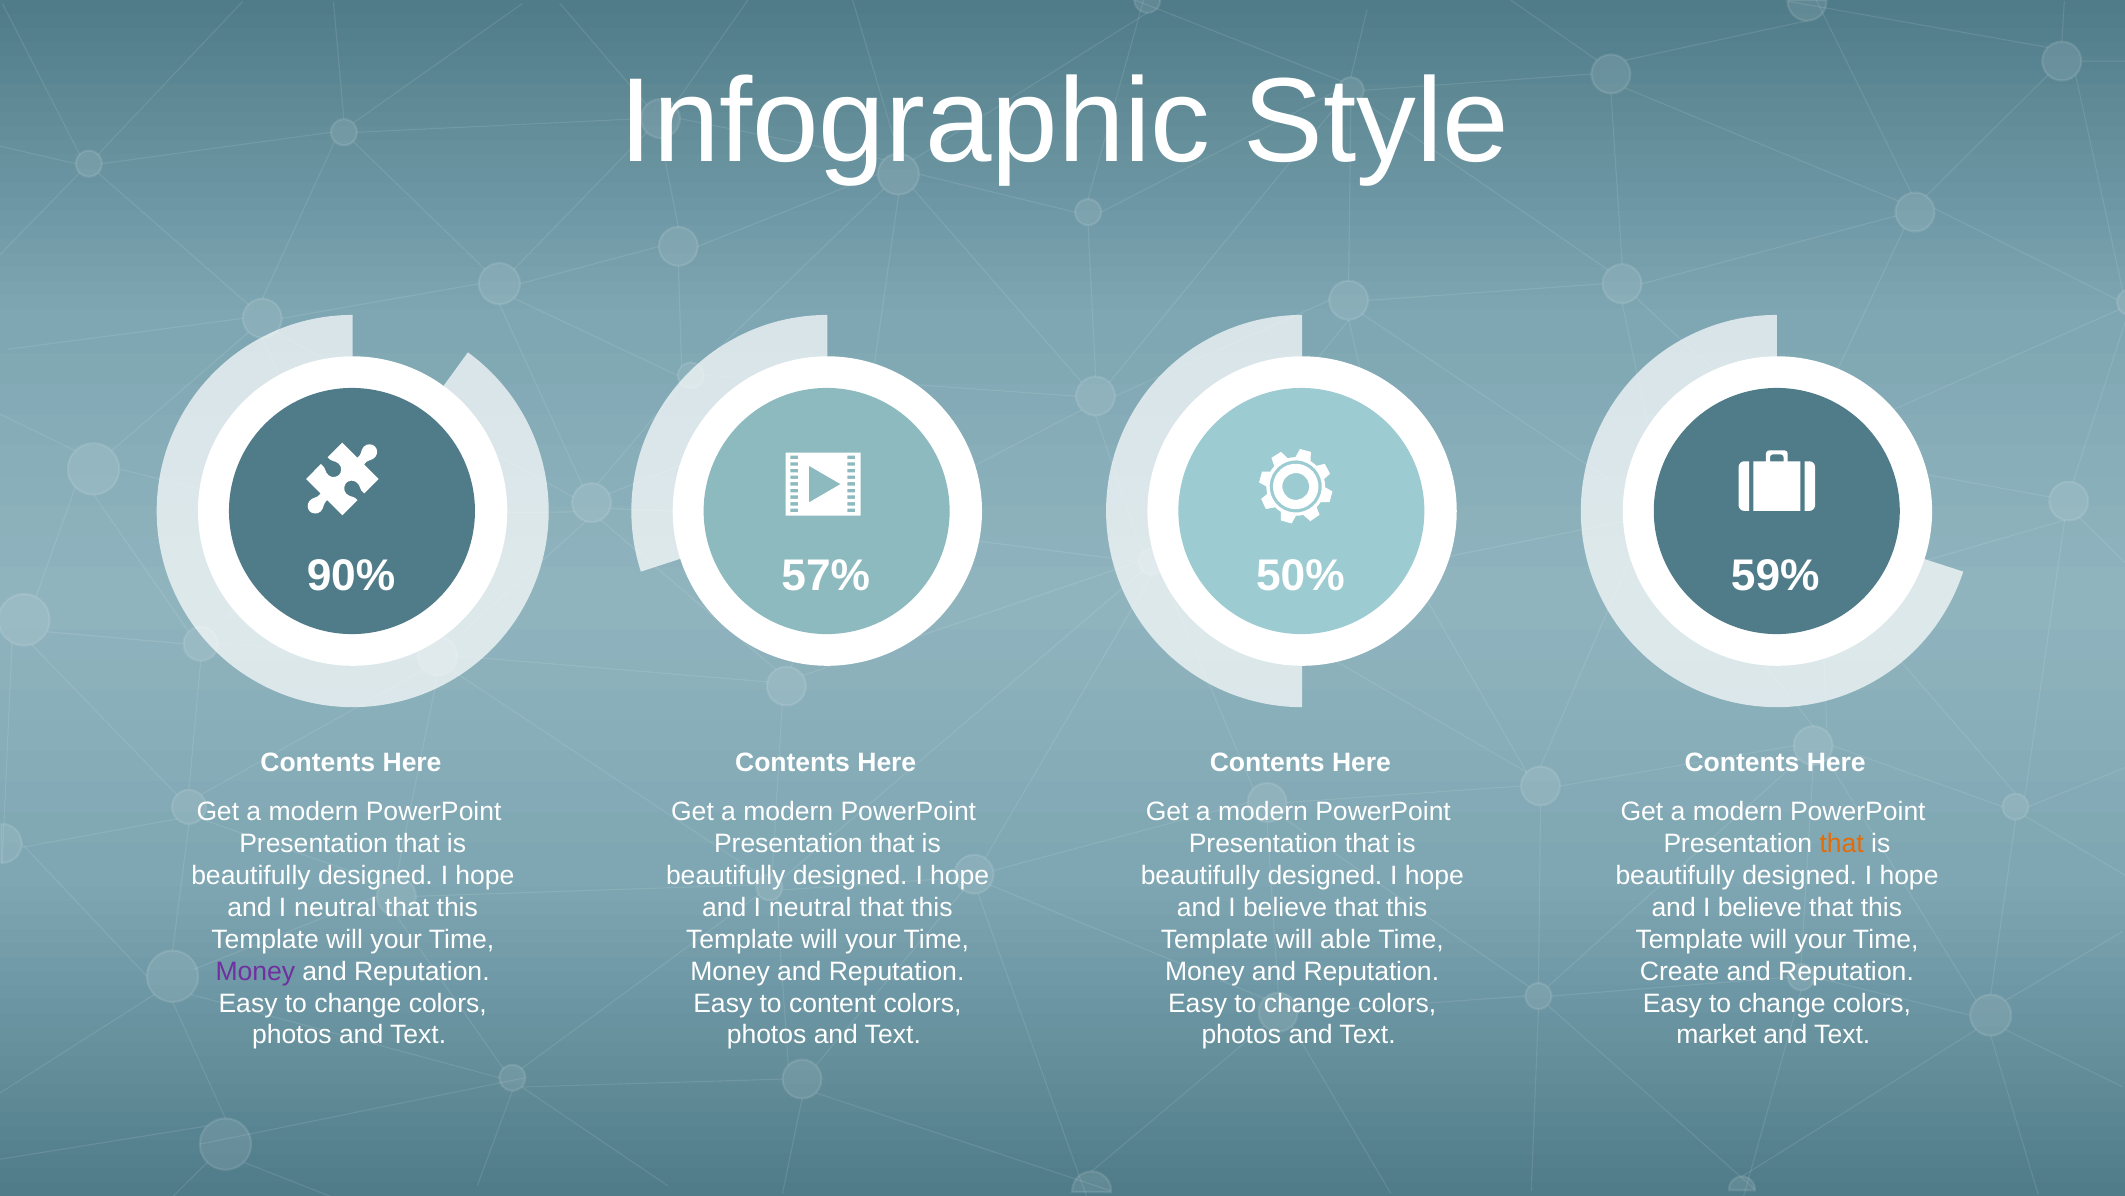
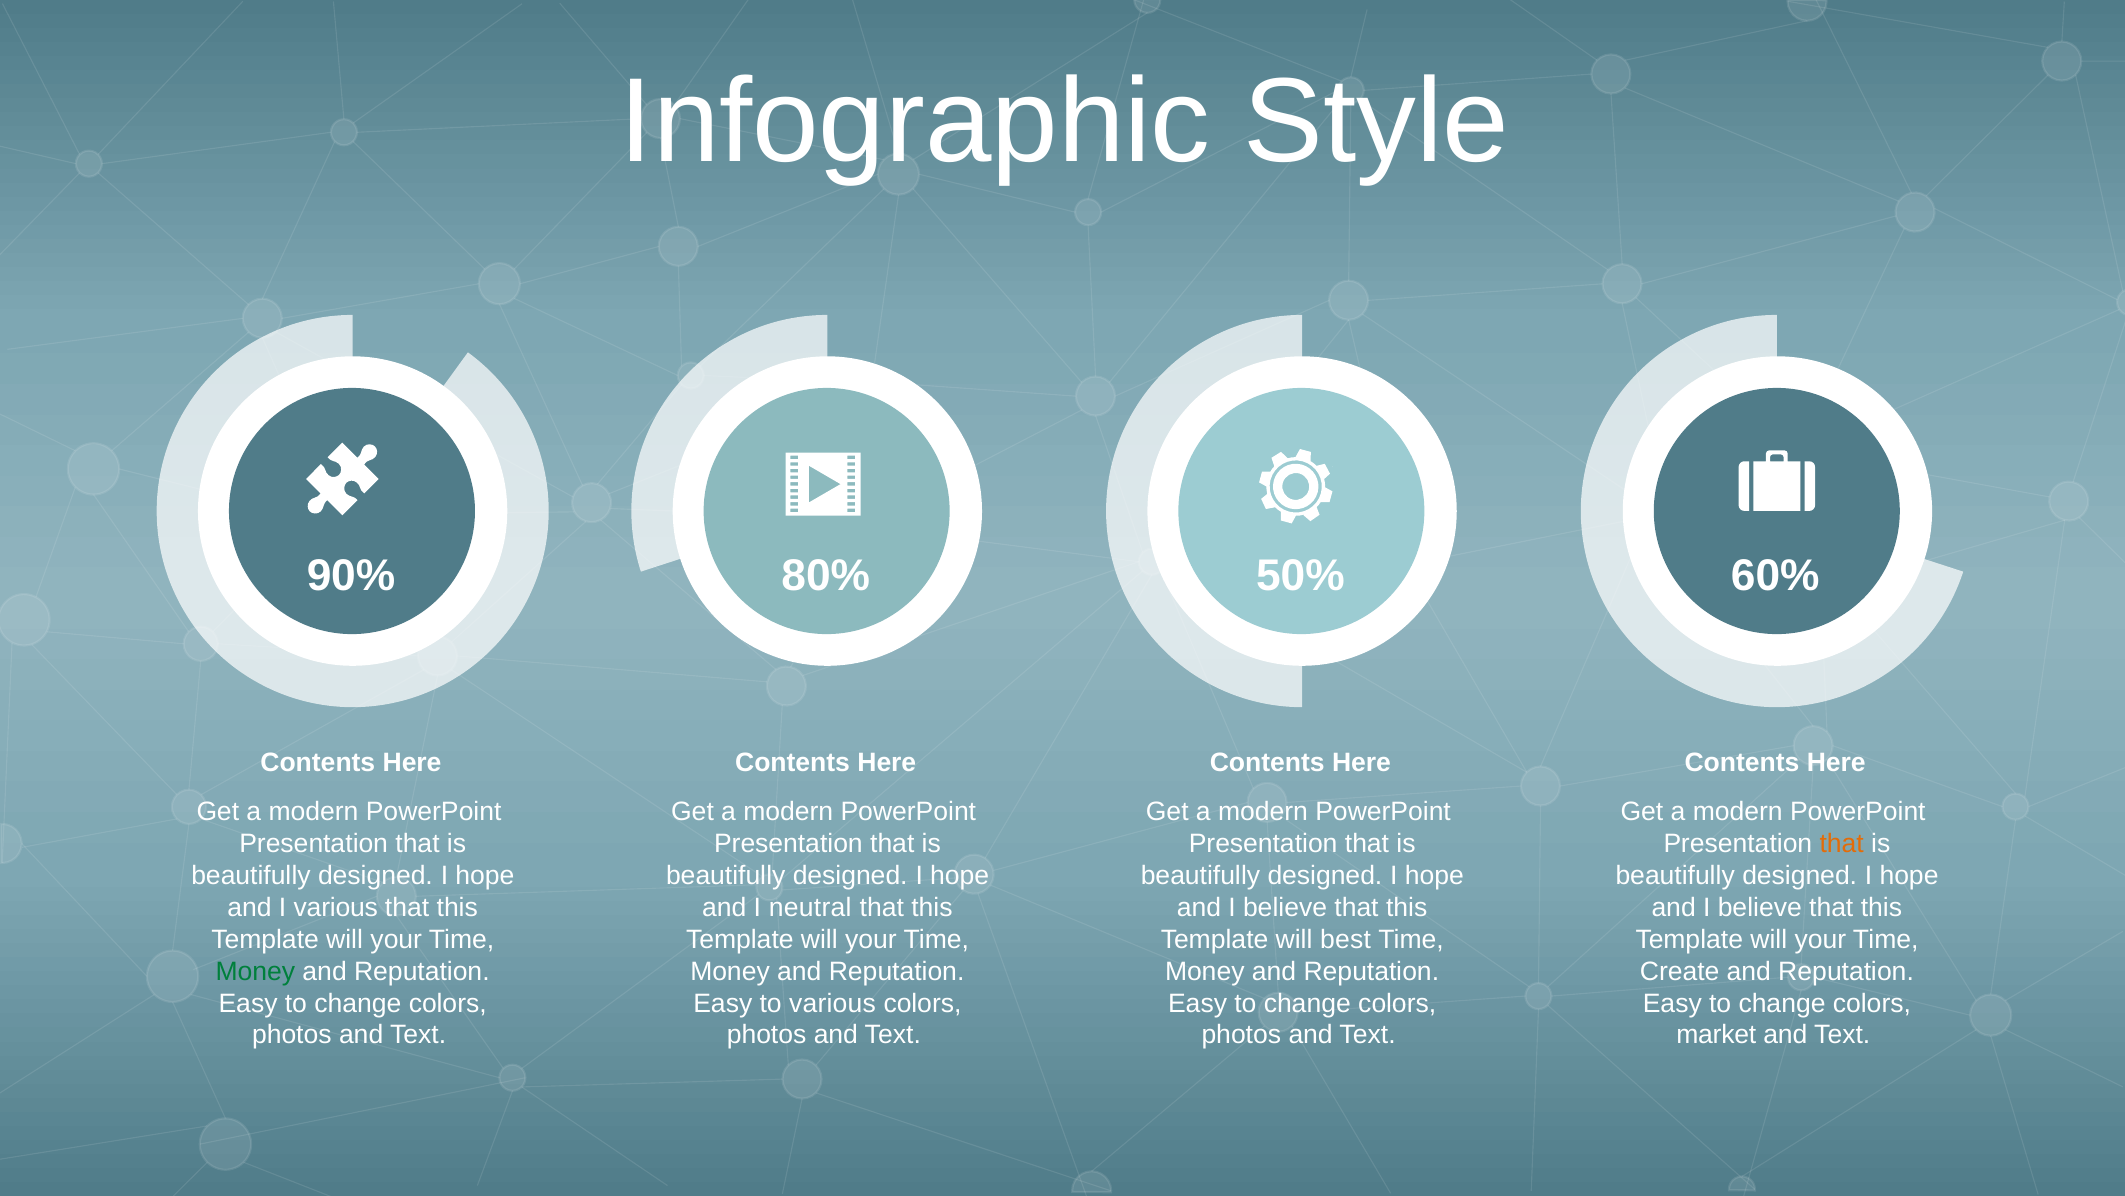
57%: 57% -> 80% (826, 576)
59%: 59% -> 60% (1775, 576)
neutral: neutral -> various (336, 907)
able: able -> best (1346, 939)
Money colour: purple -> green (255, 971)
to content: content -> various (833, 1003)
